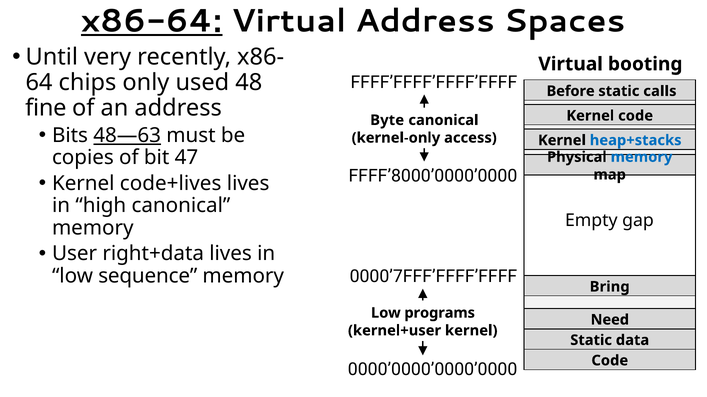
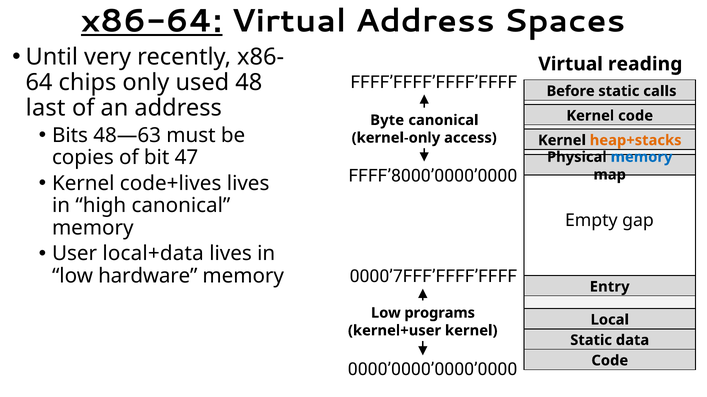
booting: booting -> reading (645, 64)
fine: fine -> last (46, 108)
48—63 underline: present -> none (127, 136)
heap+stacks colour: blue -> orange (636, 141)
right+data: right+data -> local+data (153, 254)
sequence: sequence -> hardware (148, 276)
Bring: Bring -> Entry (610, 287)
Need: Need -> Local (610, 320)
